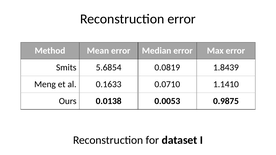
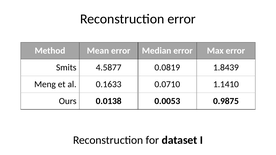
5.6854: 5.6854 -> 4.5877 (109, 68)
